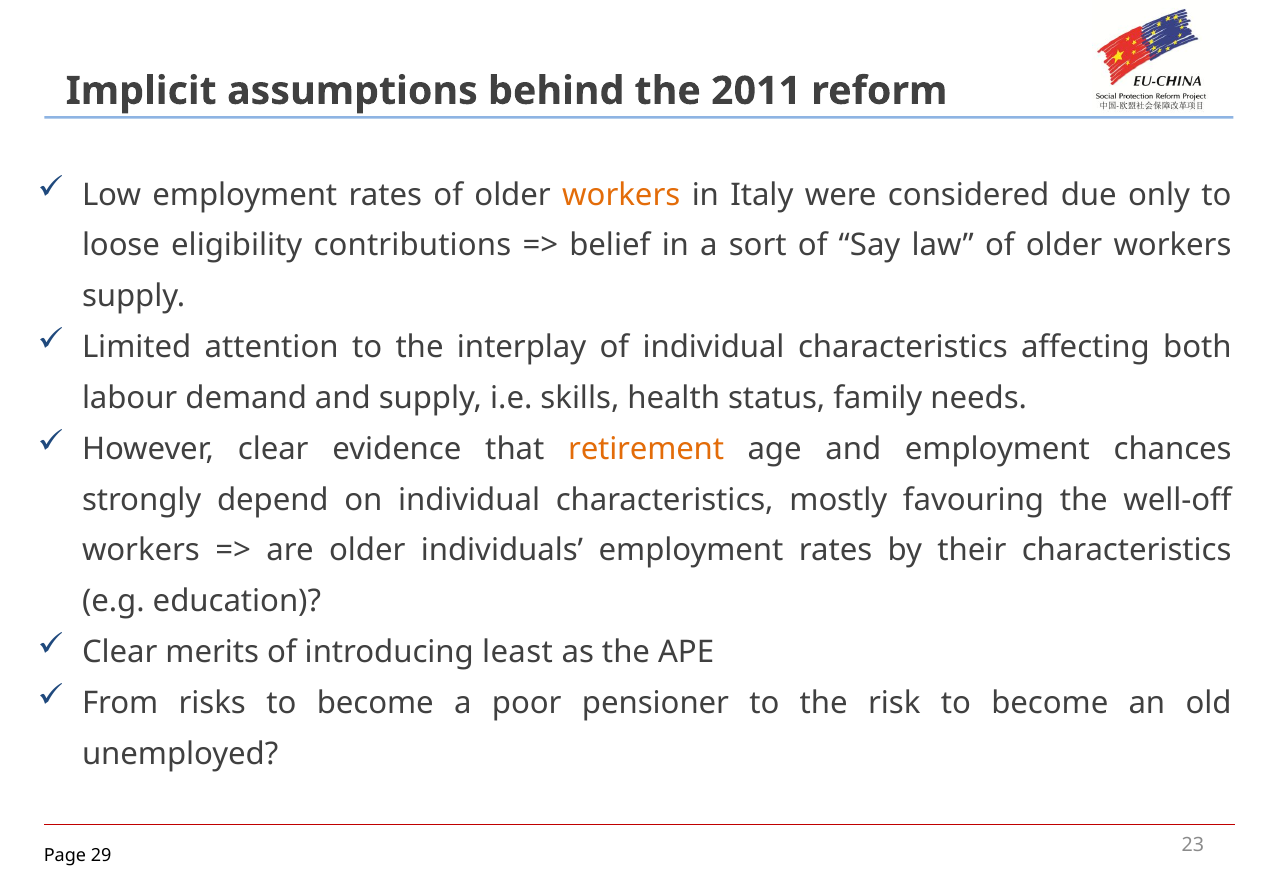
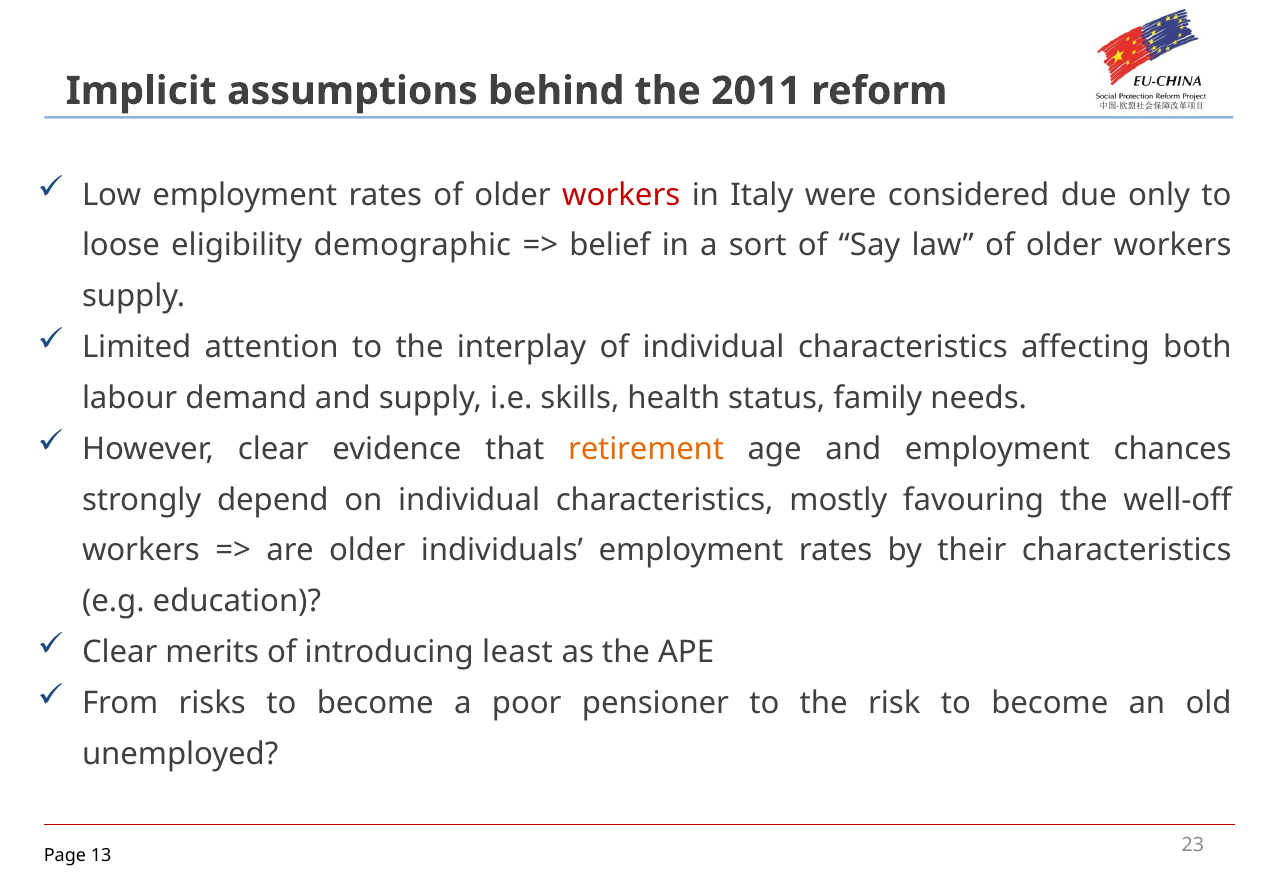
workers colour: orange -> red (621, 195)
contributions: contributions -> demographic (412, 246)
29: 29 -> 13 (101, 856)
